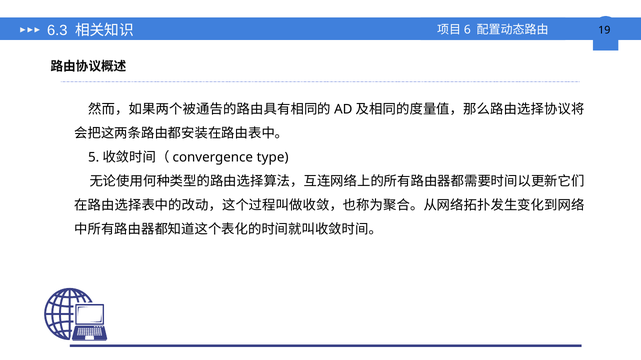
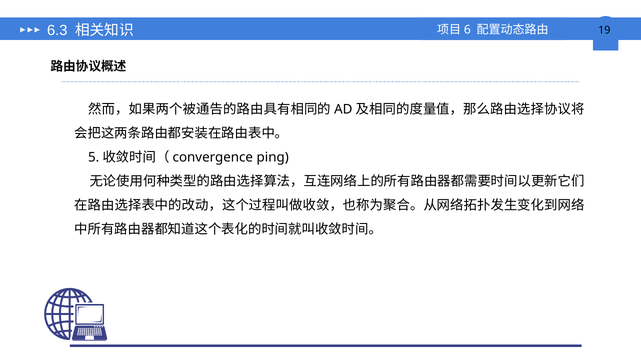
type: type -> ping (273, 158)
